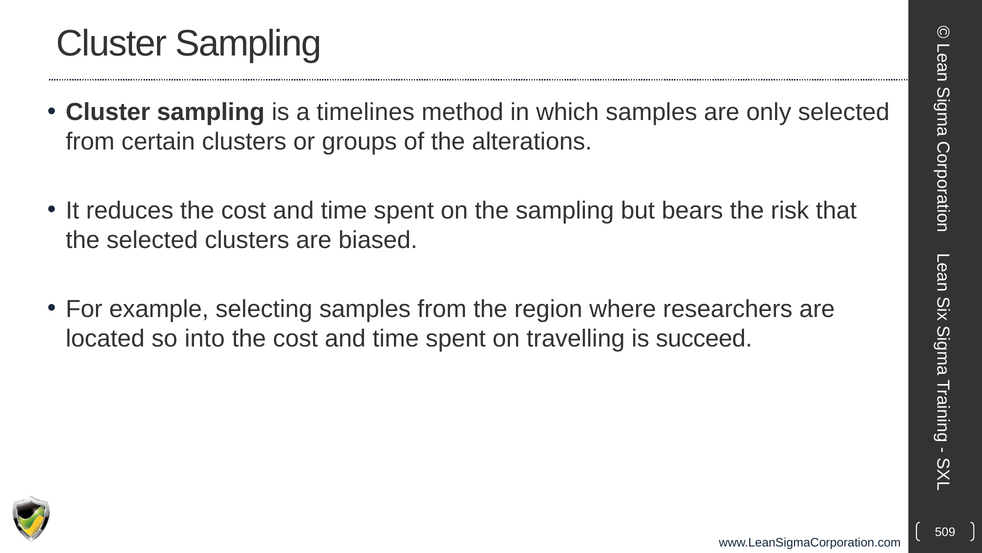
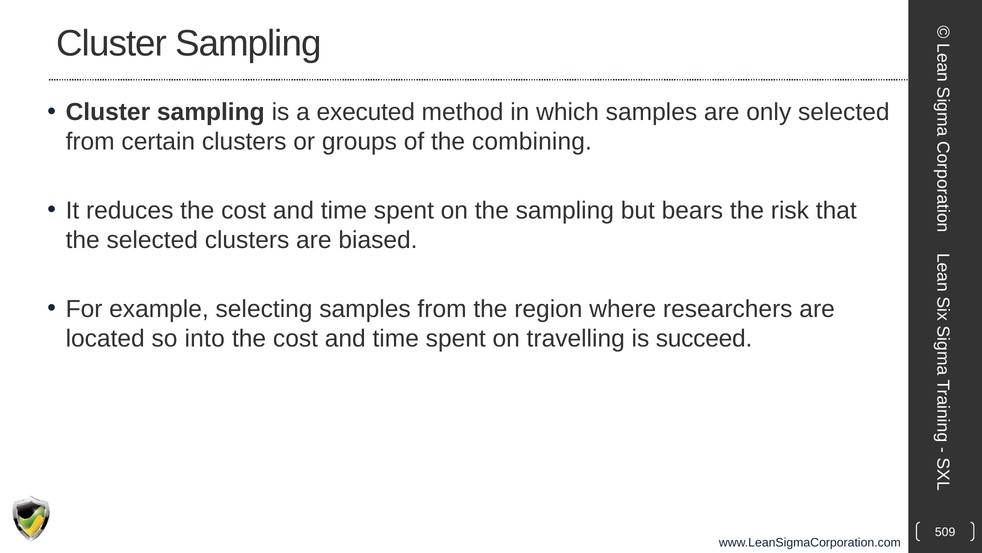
timelines: timelines -> executed (366, 112)
alterations: alterations -> combining (532, 142)
